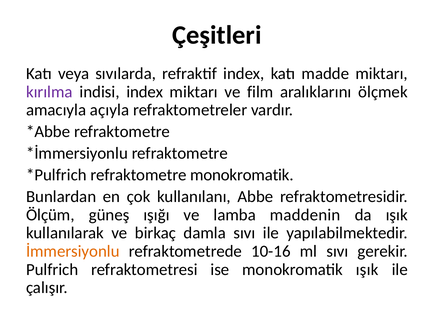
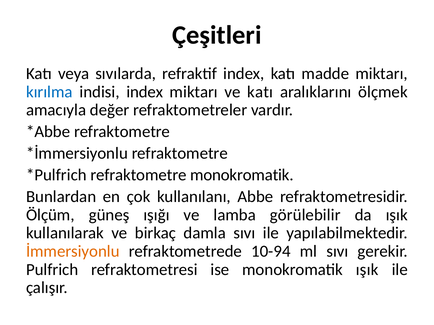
kırılma colour: purple -> blue (49, 92)
ve film: film -> katı (260, 92)
açıyla: açıyla -> değer (110, 110)
maddenin: maddenin -> görülebilir (305, 215)
10-16: 10-16 -> 10-94 (271, 252)
